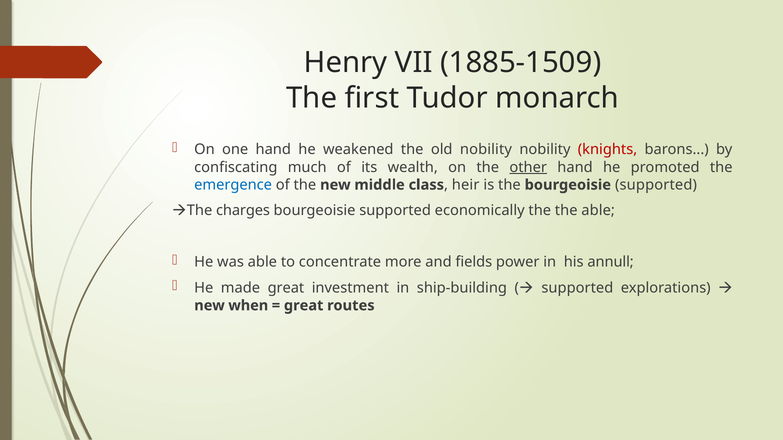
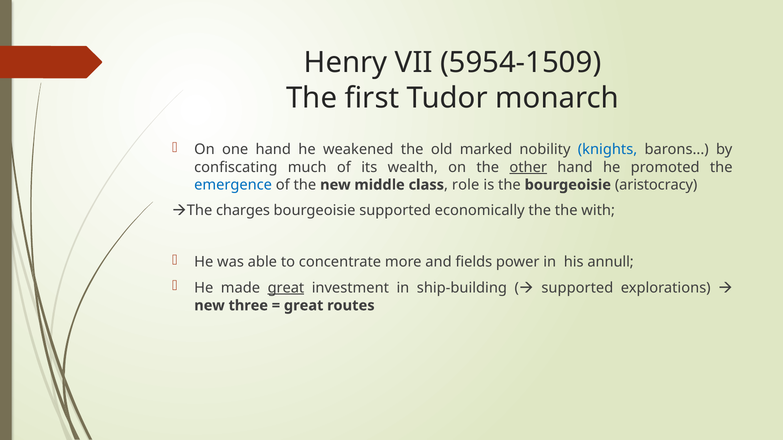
1885-1509: 1885-1509 -> 5954-1509 (521, 63)
old nobility: nobility -> marked (486, 150)
knights colour: red -> blue (608, 150)
heir: heir -> role (466, 185)
the bourgeoisie supported: supported -> aristocracy (656, 185)
the able: able -> with (598, 211)
great underline: none -> present (286, 288)
when: when -> three (248, 306)
